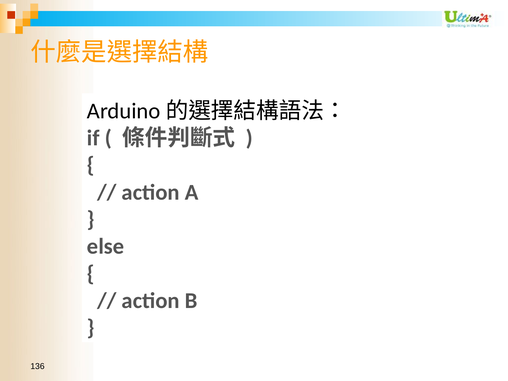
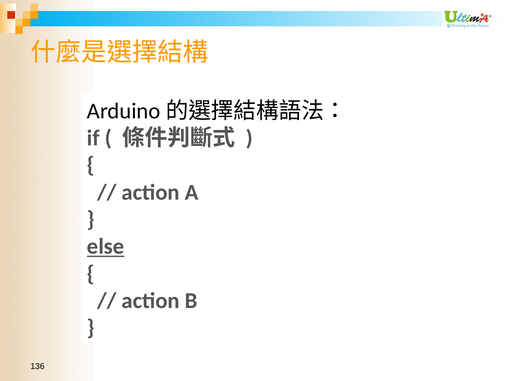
else underline: none -> present (106, 246)
